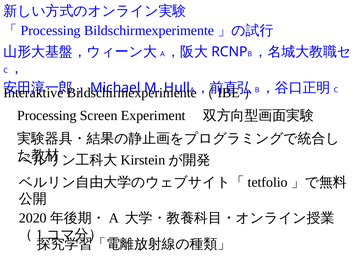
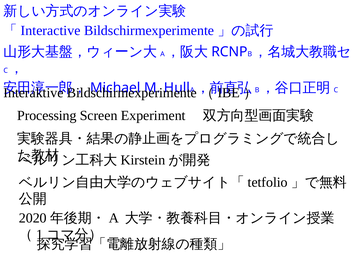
Processing: Processing -> Interactive (51, 30)
